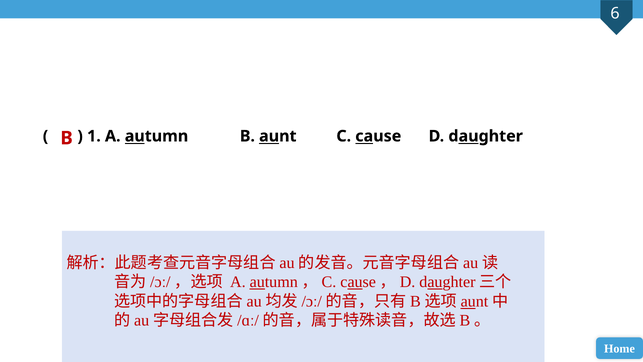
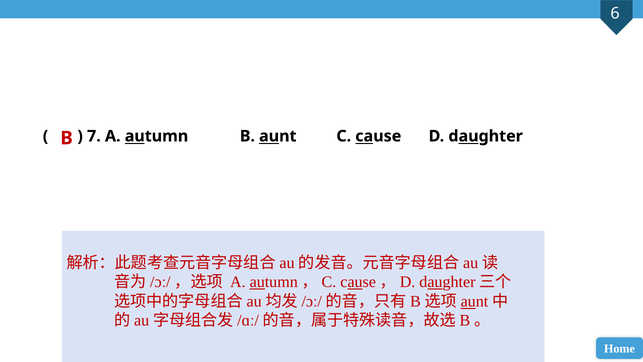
1: 1 -> 7 (94, 136)
